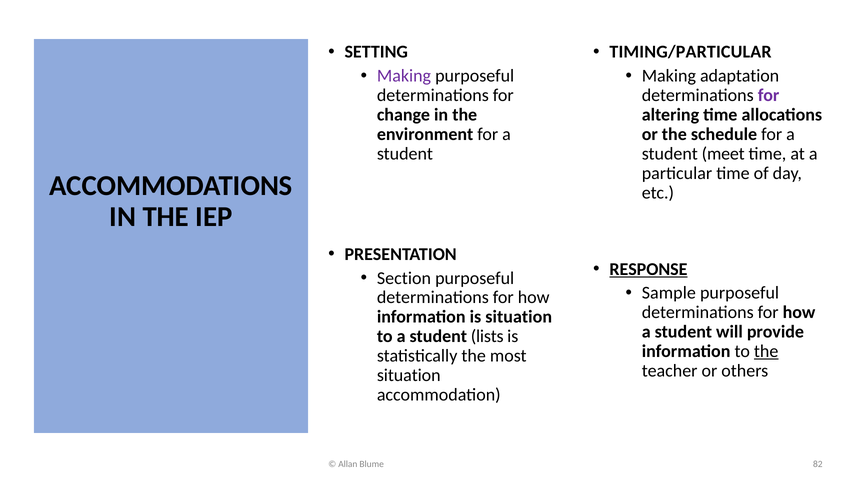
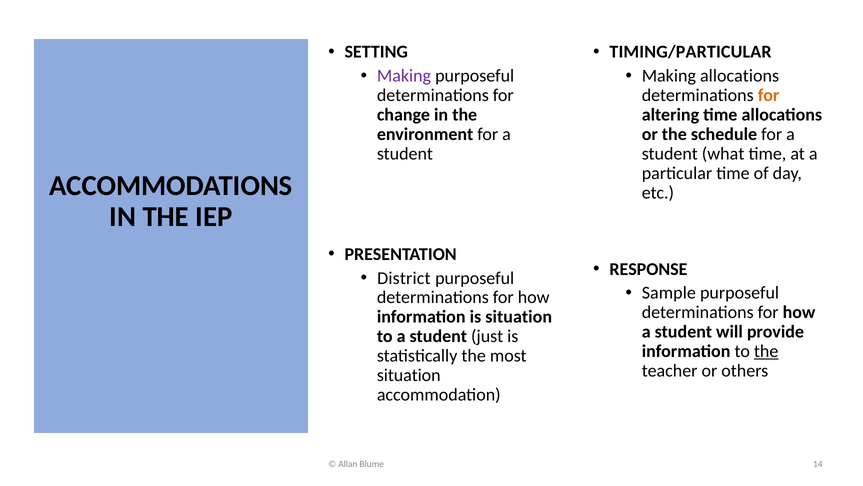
Making adaptation: adaptation -> allocations (740, 76)
for colour: purple -> orange (769, 95)
meet: meet -> what (723, 154)
RESPONSE underline: present -> none (648, 269)
Section: Section -> District (404, 278)
lists: lists -> just (487, 336)
82: 82 -> 14 (818, 463)
